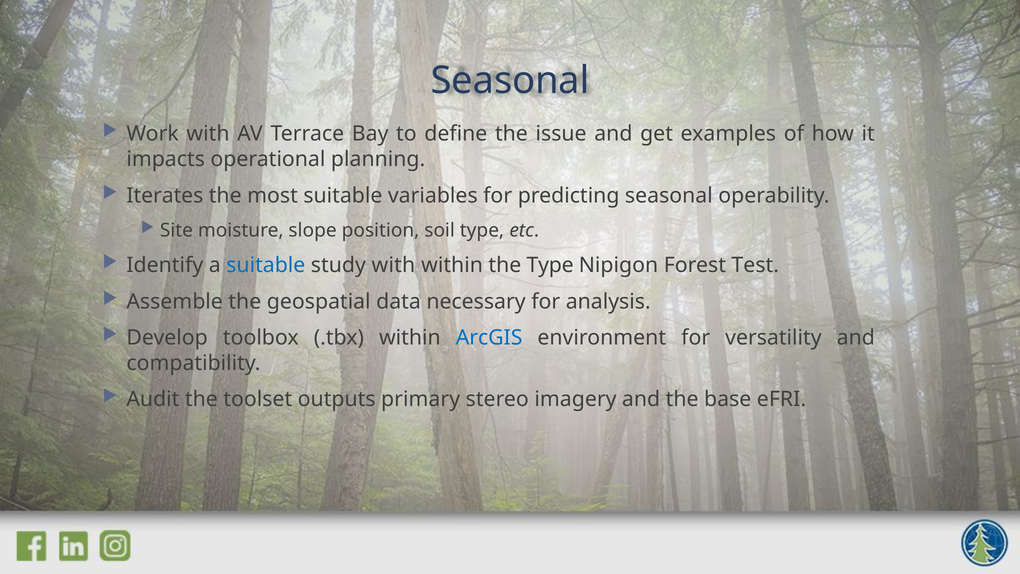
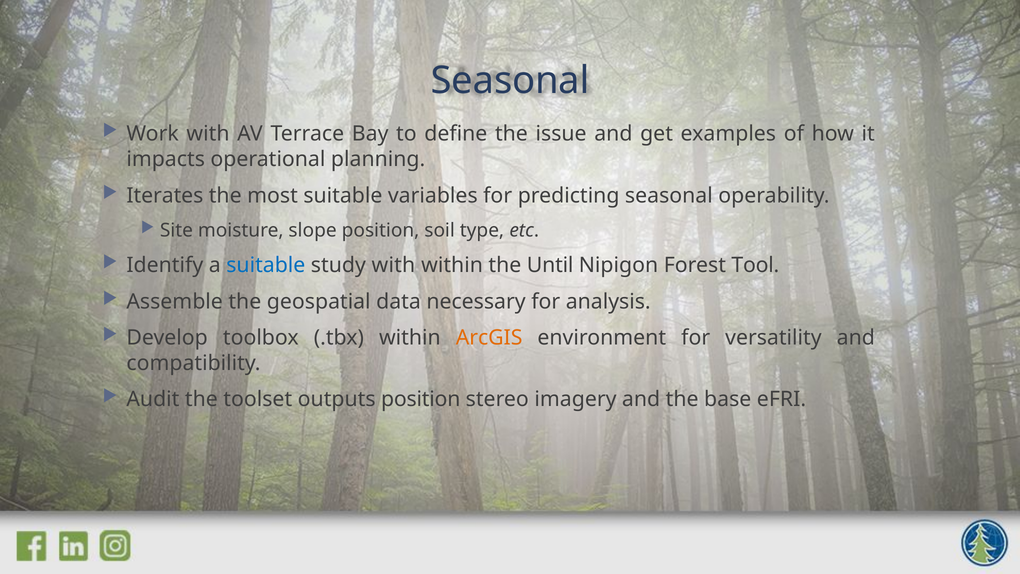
the Type: Type -> Until (550, 265)
Test: Test -> Tool (755, 265)
ArcGIS colour: blue -> orange (489, 338)
outputs primary: primary -> position (421, 399)
